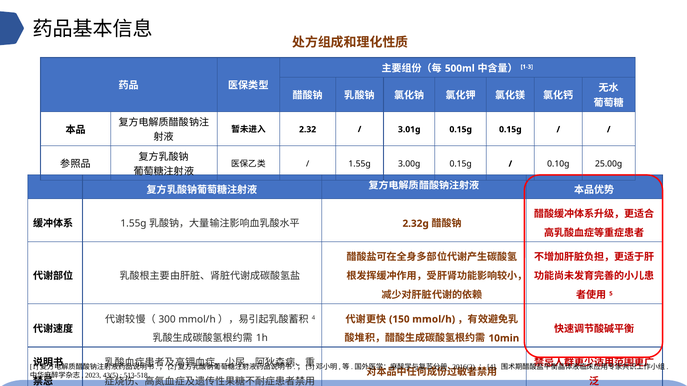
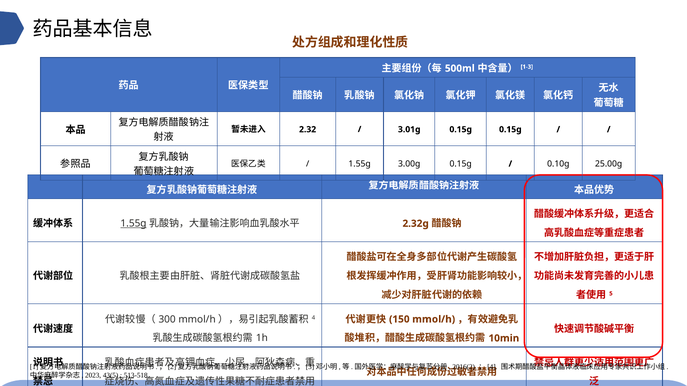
1.55g underline: none -> present (134, 224)
